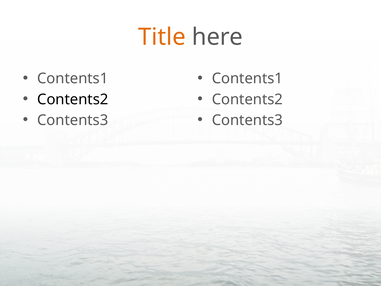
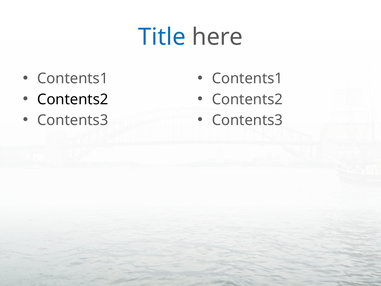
Title colour: orange -> blue (162, 37)
